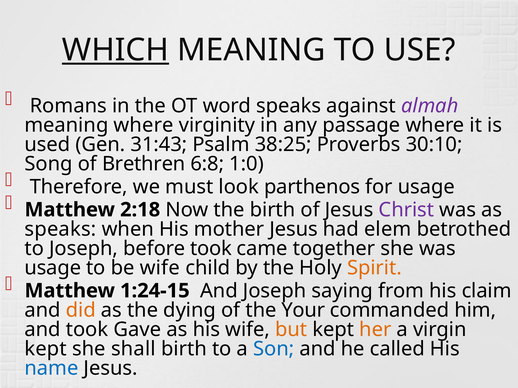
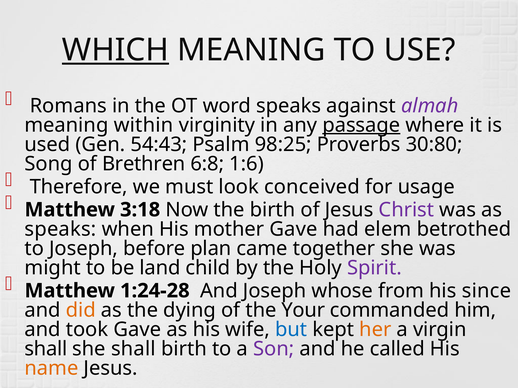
meaning where: where -> within (144, 125)
passage underline: none -> present (361, 125)
31:43: 31:43 -> 54:43 (159, 145)
38:25: 38:25 -> 98:25 (283, 145)
30:10: 30:10 -> 30:80 (434, 145)
1:0: 1:0 -> 1:6 (247, 164)
parthenos: parthenos -> conceived (312, 187)
2:18: 2:18 -> 3:18 (140, 210)
mother Jesus: Jesus -> Gave (293, 229)
before took: took -> plan (211, 249)
usage: usage -> might (53, 268)
be wife: wife -> land (160, 268)
Spirit colour: orange -> purple (374, 268)
1:24-15: 1:24-15 -> 1:24-28 (155, 291)
saying: saying -> whose (342, 291)
claim: claim -> since (487, 291)
but colour: orange -> blue (291, 330)
kept: kept -> shall (46, 349)
Son colour: blue -> purple (274, 349)
name colour: blue -> orange (51, 369)
